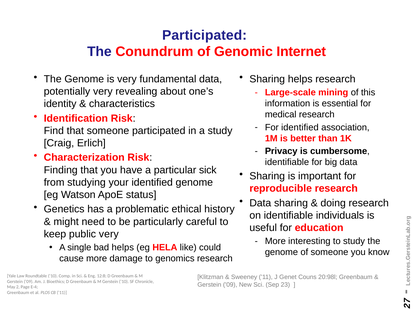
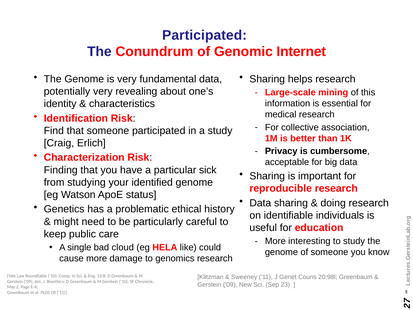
For identified: identified -> collective (300, 127)
identifiable: identifiable -> acceptable (287, 162)
public very: very -> care (109, 234)
bad helps: helps -> cloud (123, 247)
